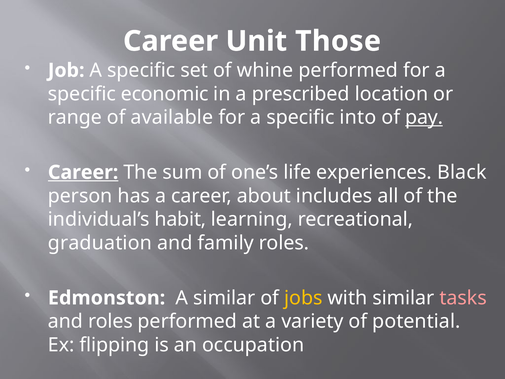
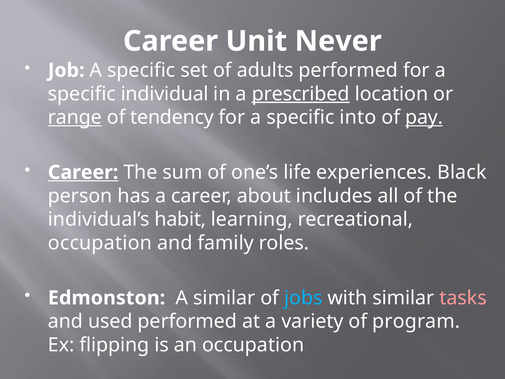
Those: Those -> Never (338, 41)
whine: whine -> adults (265, 70)
economic: economic -> individual (165, 94)
prescribed underline: none -> present (301, 94)
range underline: none -> present (75, 117)
available: available -> tendency (172, 117)
graduation: graduation -> occupation (100, 243)
jobs colour: yellow -> light blue (303, 298)
and roles: roles -> used (110, 321)
potential: potential -> program (416, 321)
